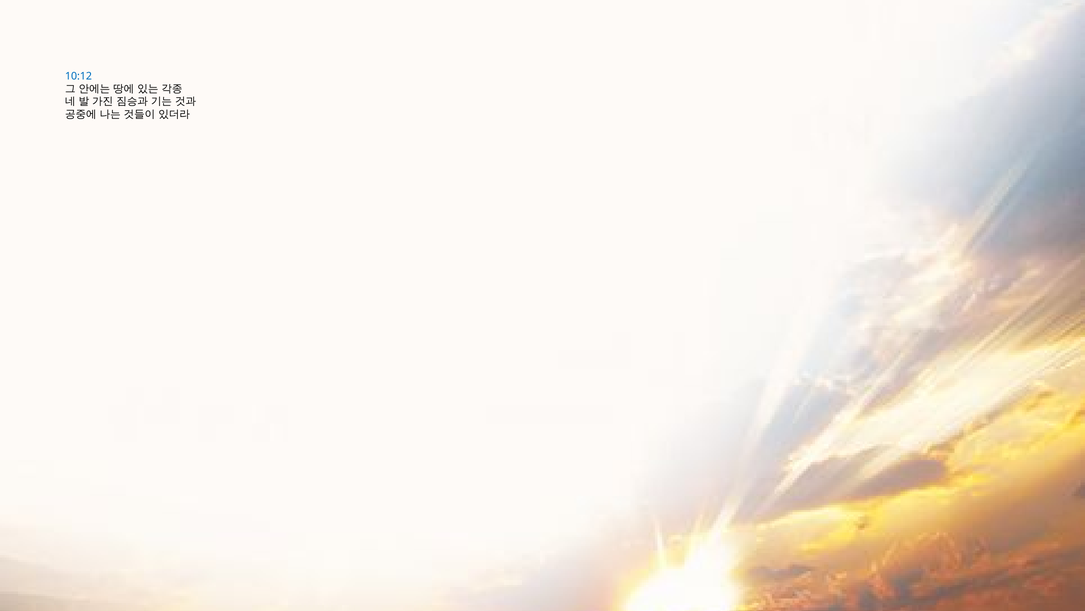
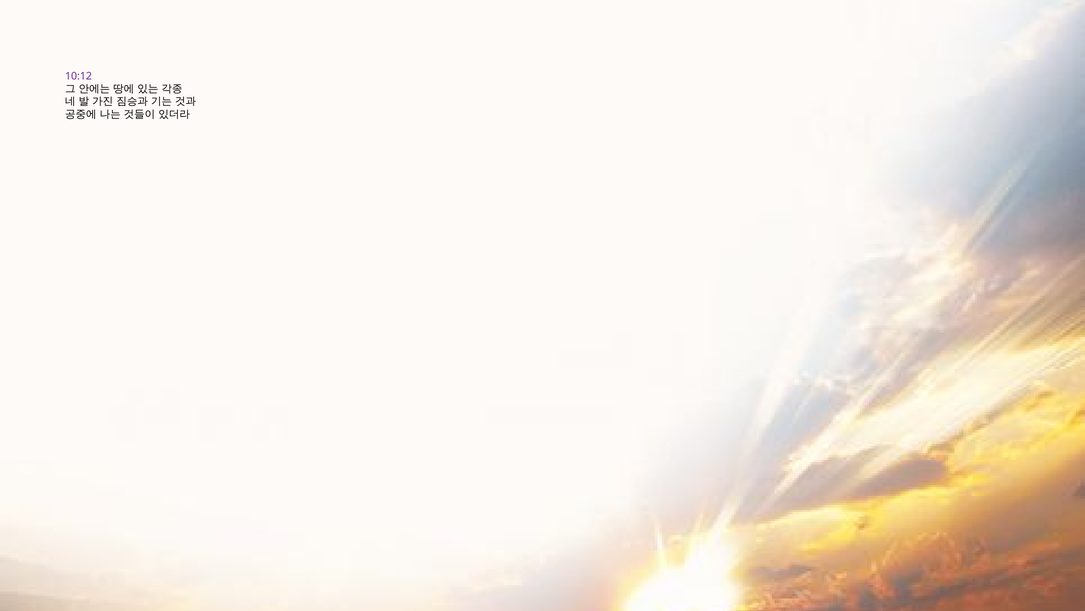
10:12 colour: blue -> purple (79, 76)
